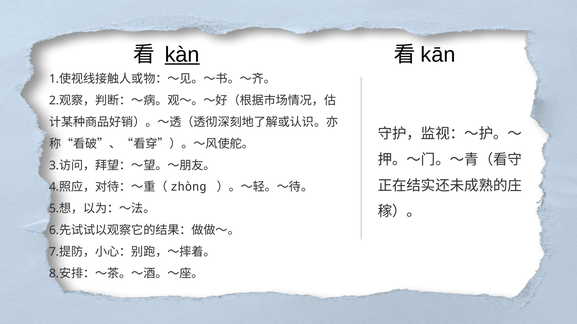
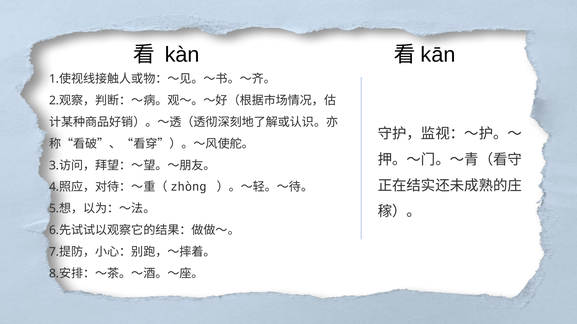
kàn underline: present -> none (182, 55)
